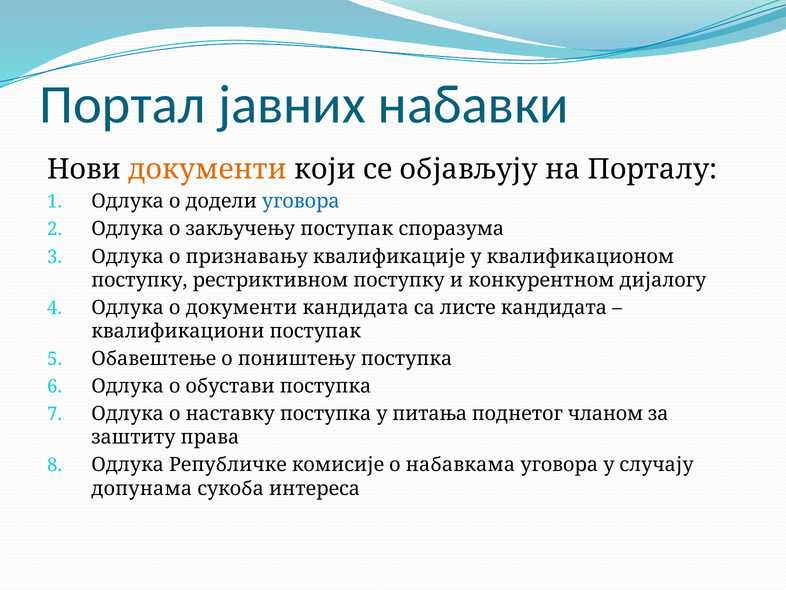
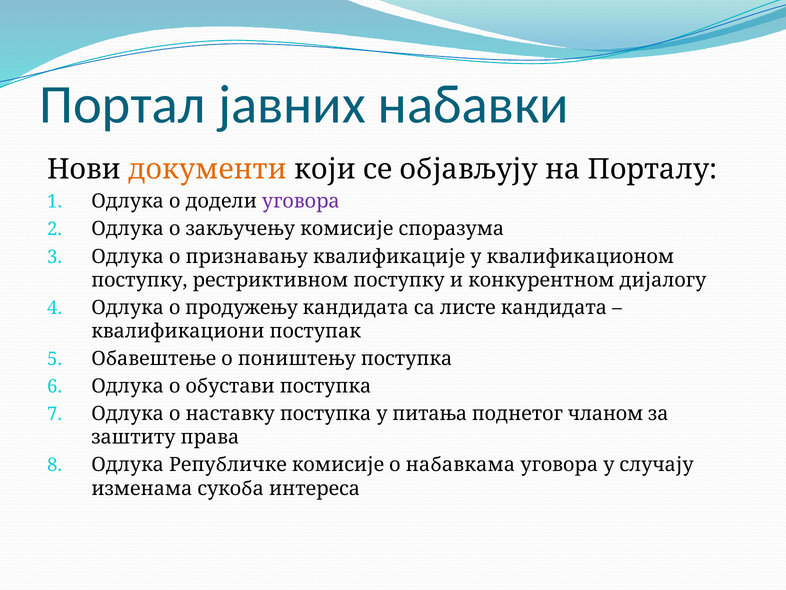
уговора colour: blue -> purple (301, 201)
закључењу поступак: поступак -> комисије (347, 229)
о документи: документи -> продужењу (242, 307)
допунама: допунама -> изменама (142, 488)
